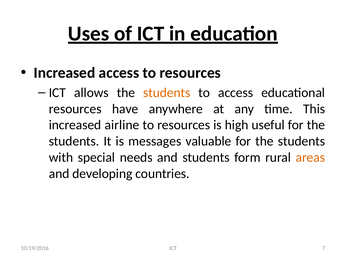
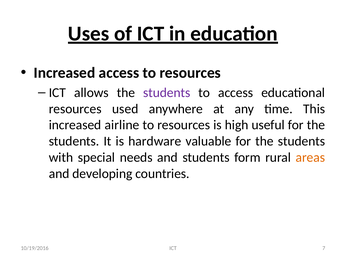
students colour: orange -> purple (167, 92)
have: have -> used (125, 109)
messages: messages -> hardware (155, 141)
